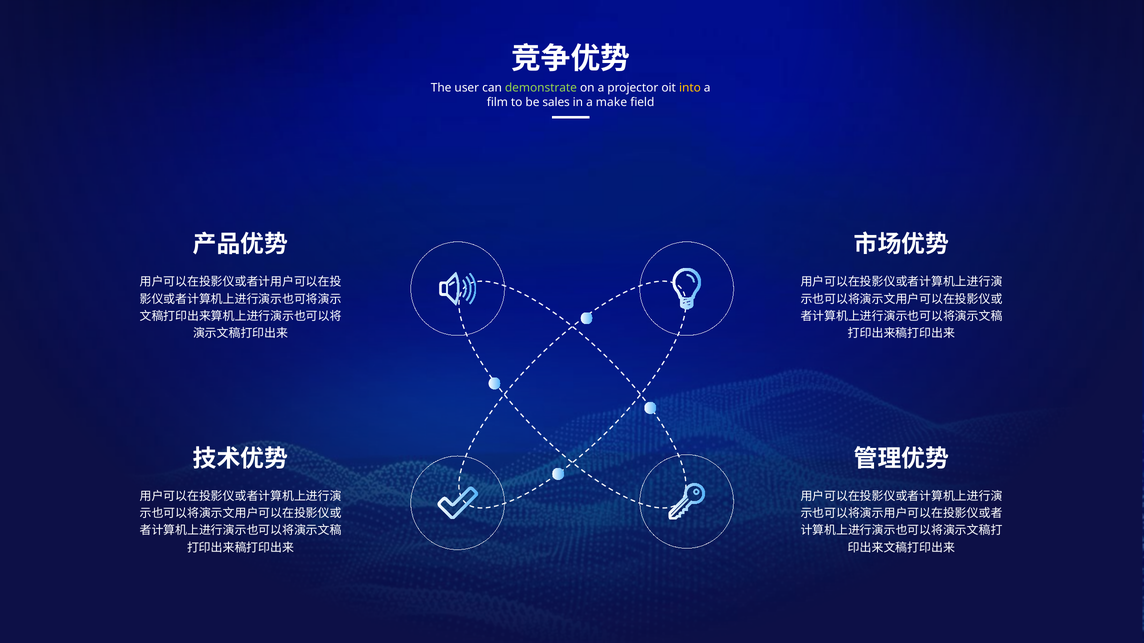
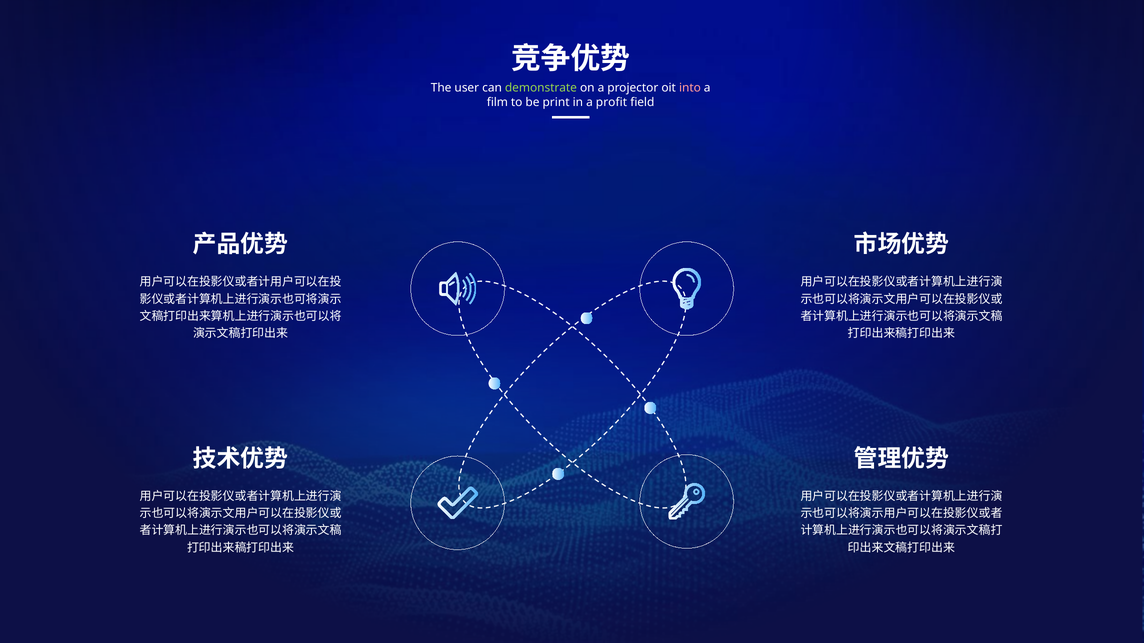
into colour: yellow -> pink (690, 88)
sales: sales -> print (556, 102)
make: make -> profit (612, 102)
